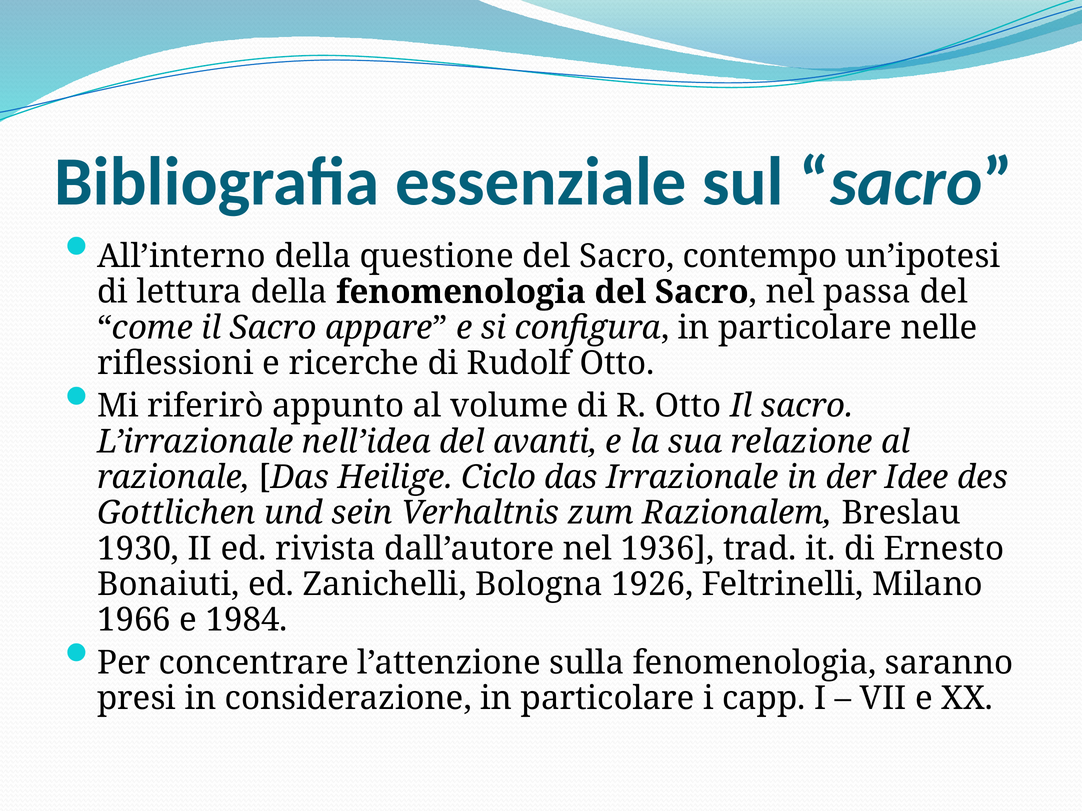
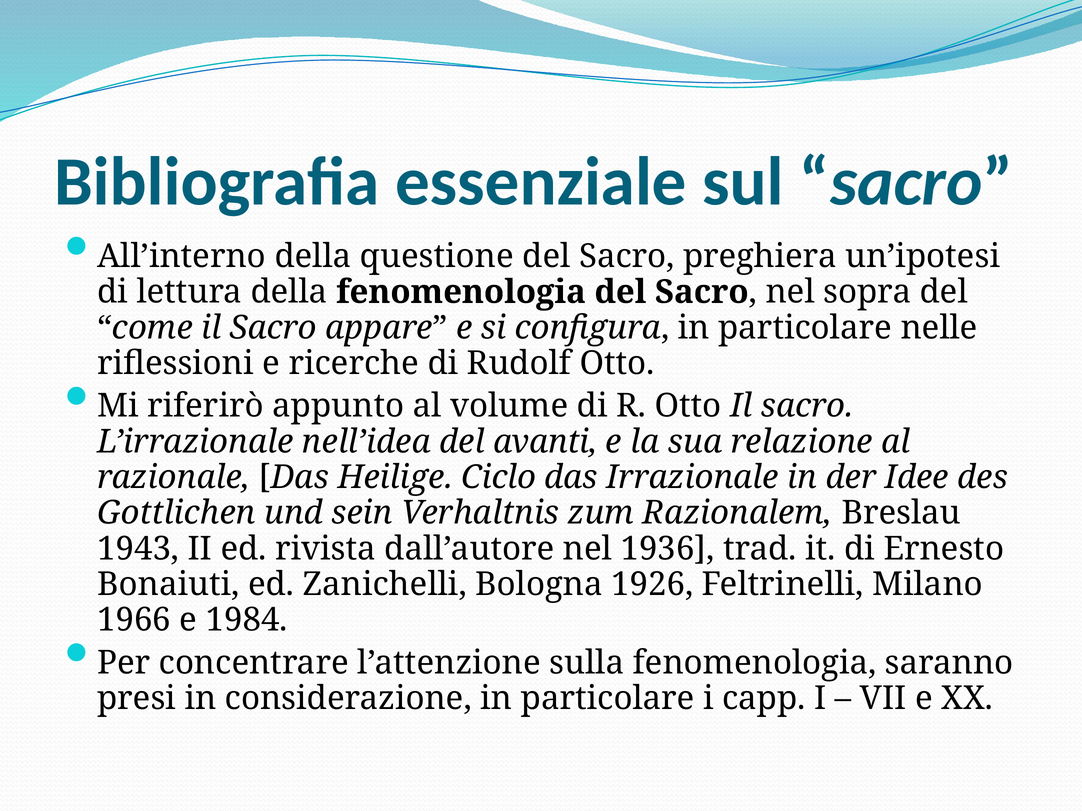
contempo: contempo -> preghiera (760, 256)
passa: passa -> sopra (867, 292)
1930: 1930 -> 1943 (138, 549)
